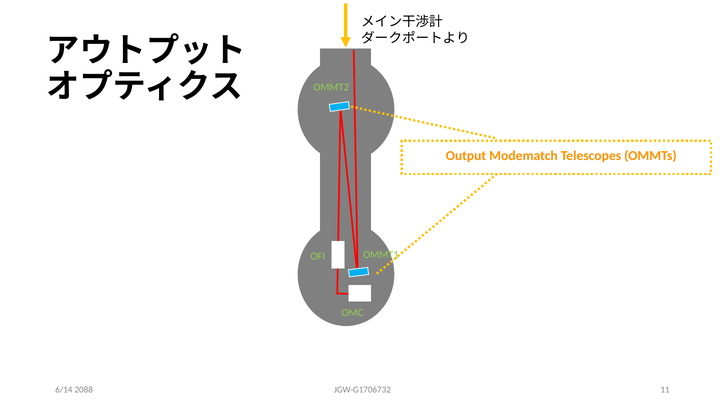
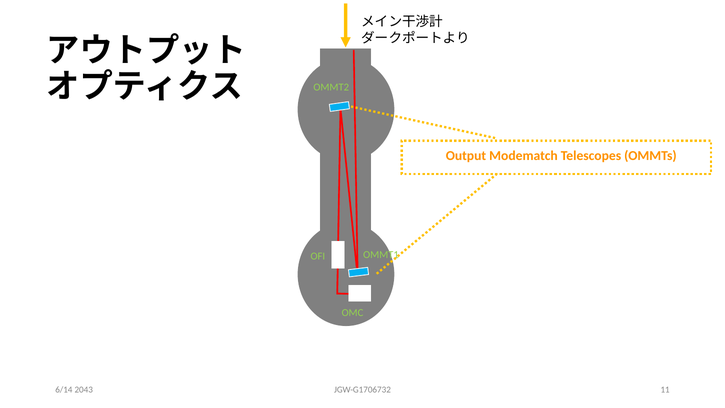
2088: 2088 -> 2043 (84, 389)
